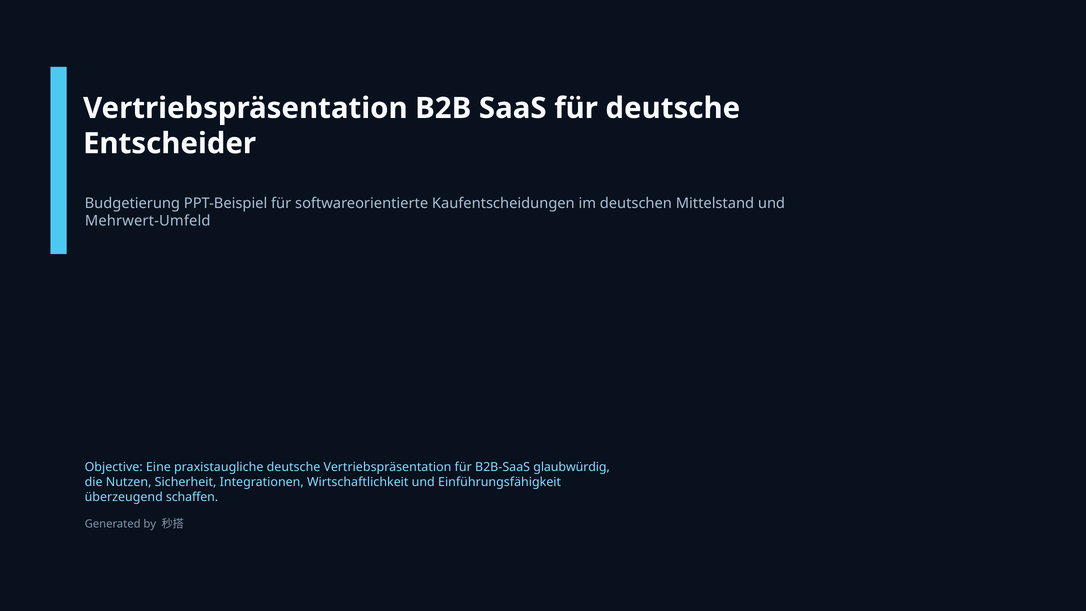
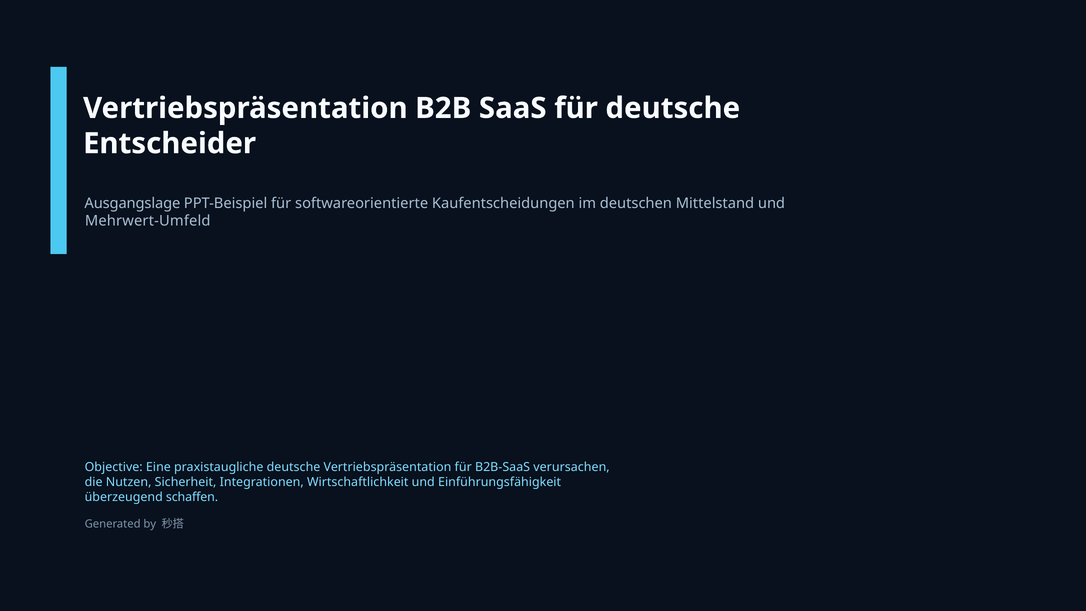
Budgetierung: Budgetierung -> Ausgangslage (132, 203)
glaubwürdig: glaubwürdig -> verursachen (572, 467)
